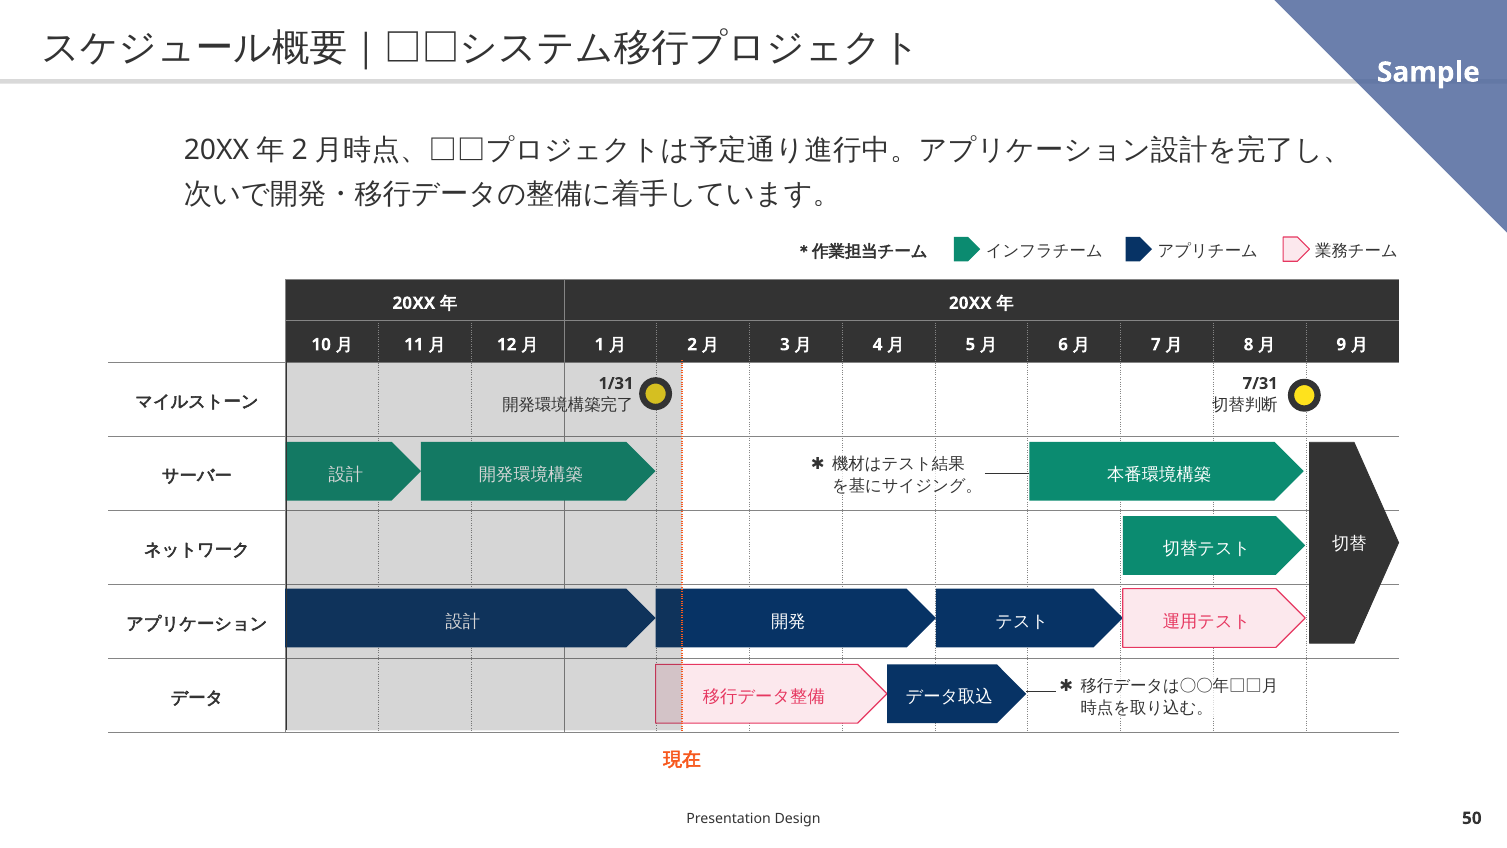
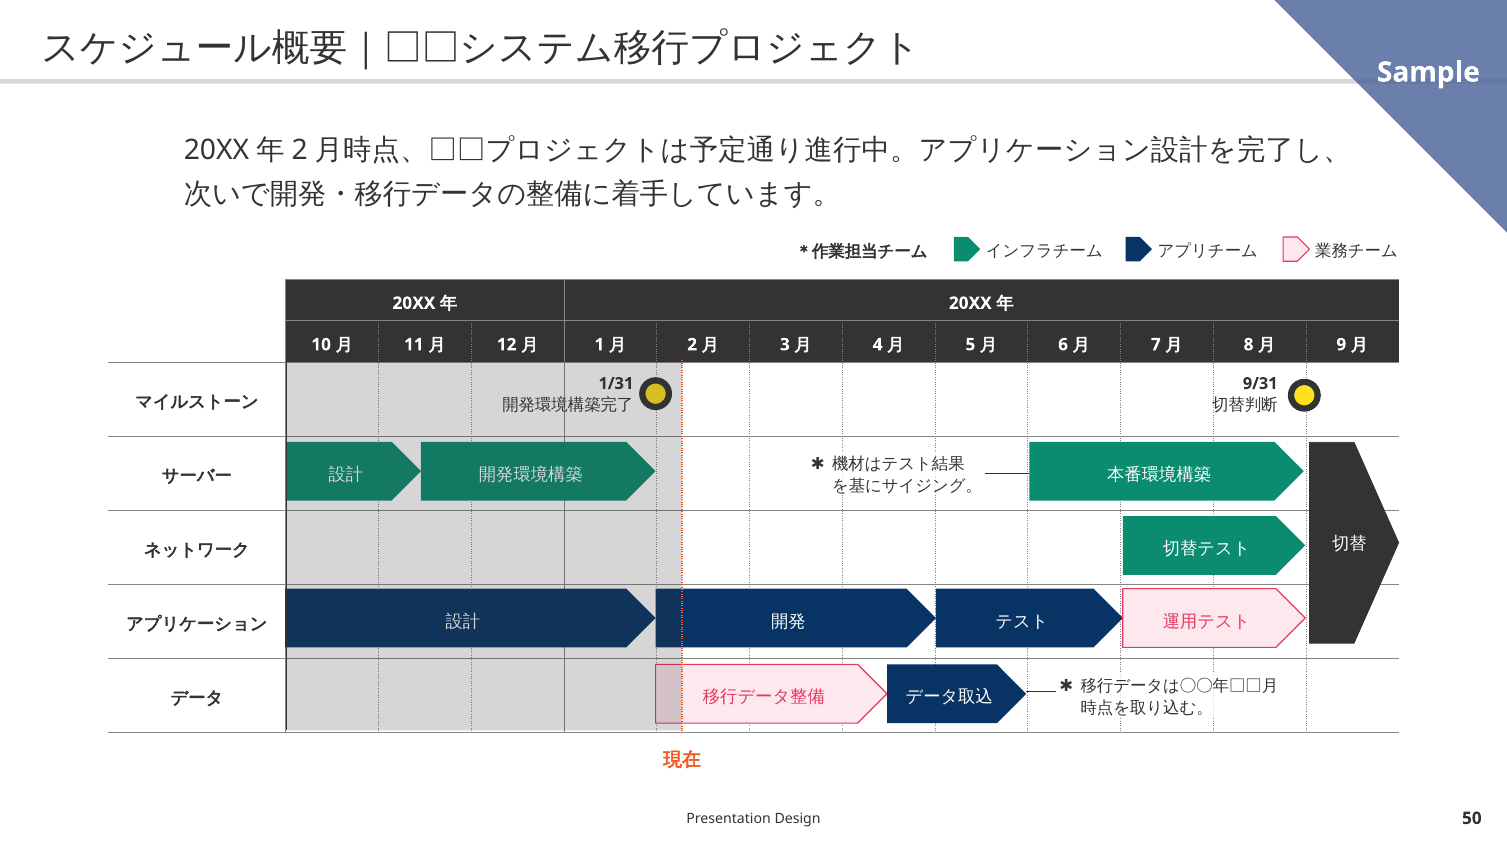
7/31: 7/31 -> 9/31 (1260, 383)
